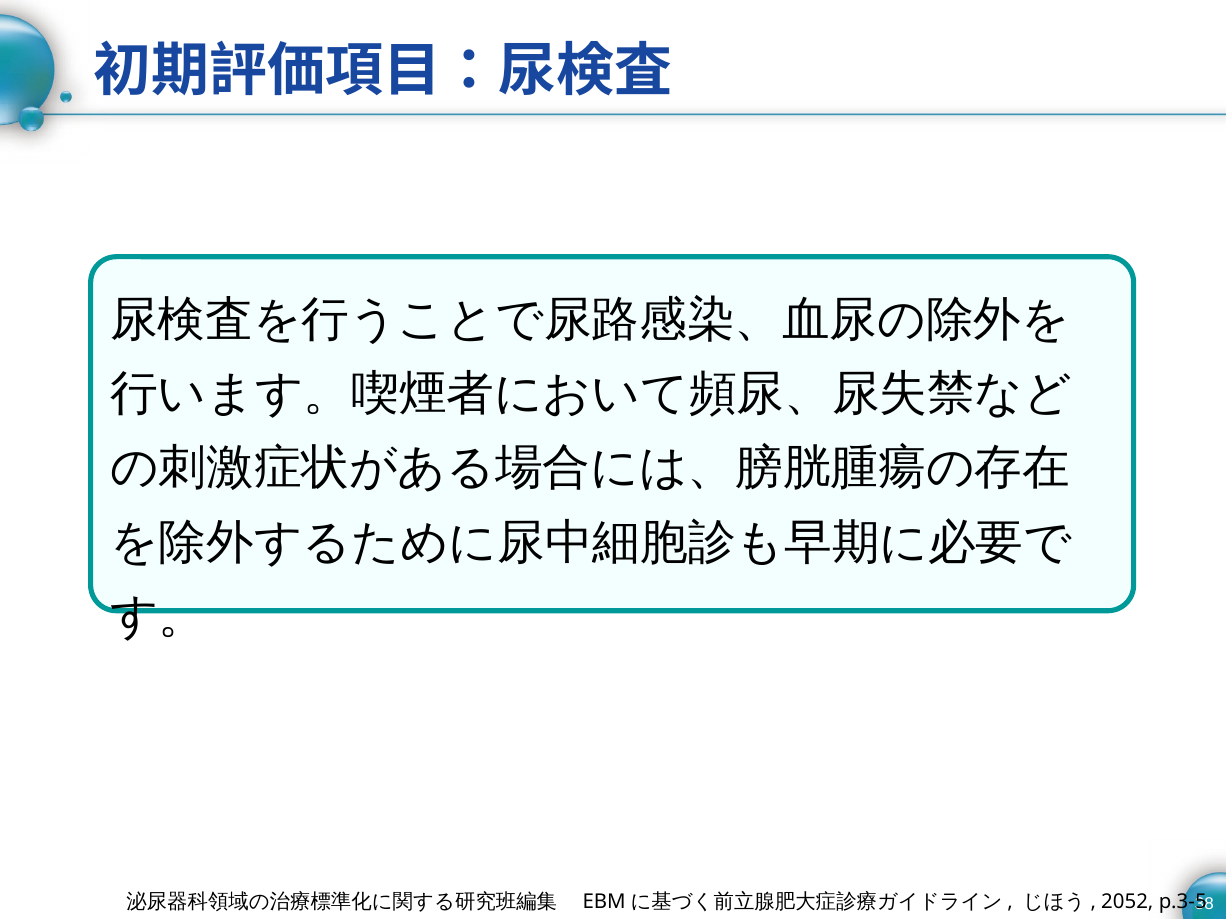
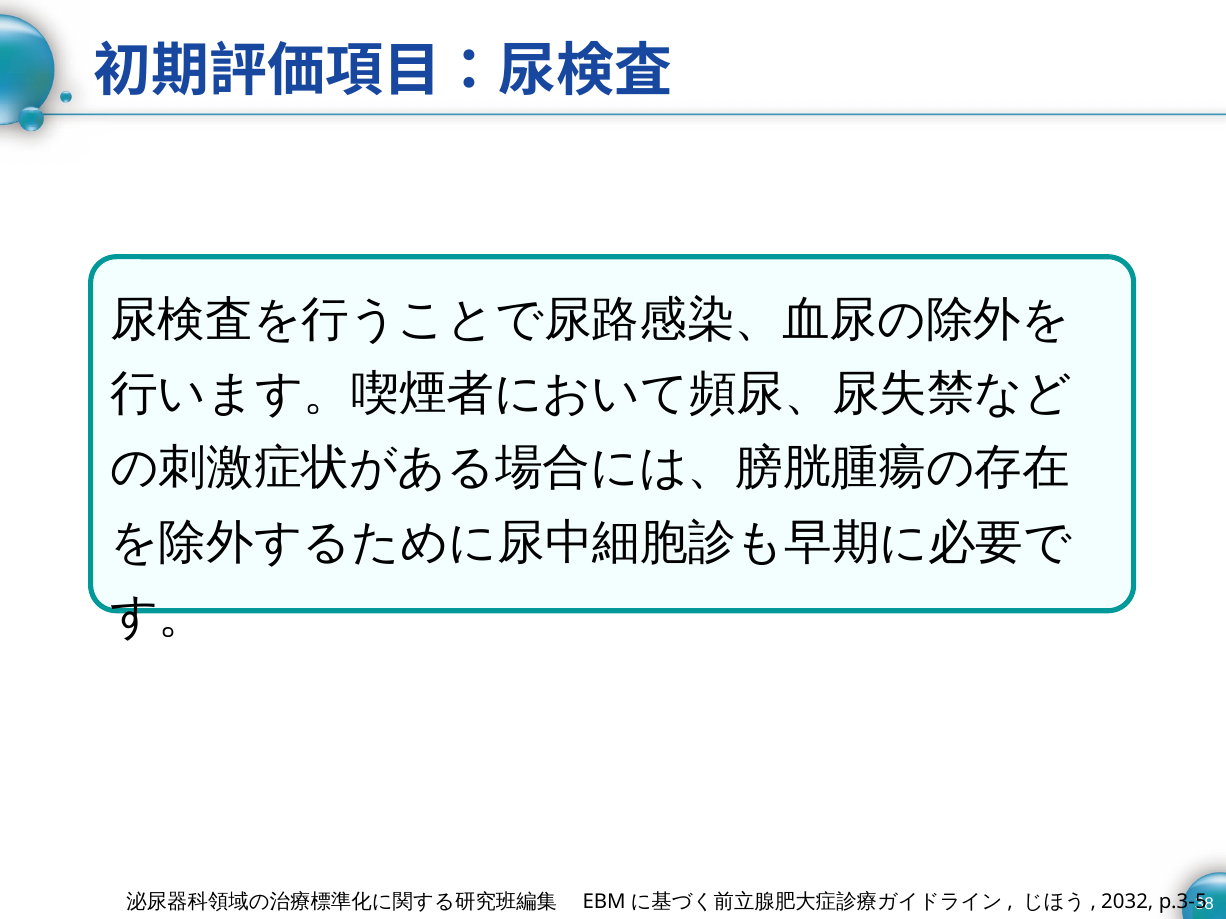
2052: 2052 -> 2032 (1127, 903)
